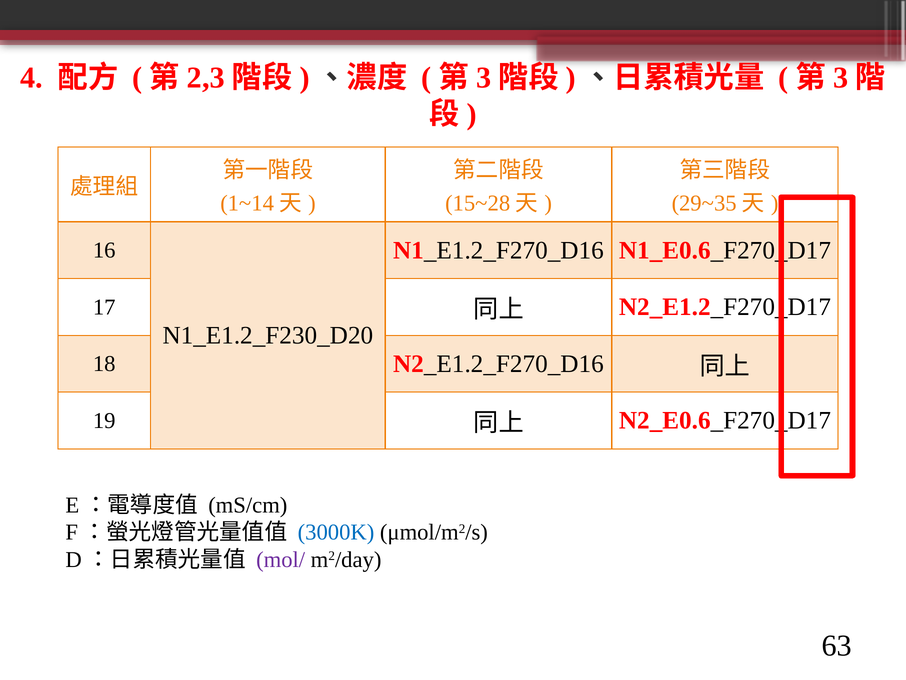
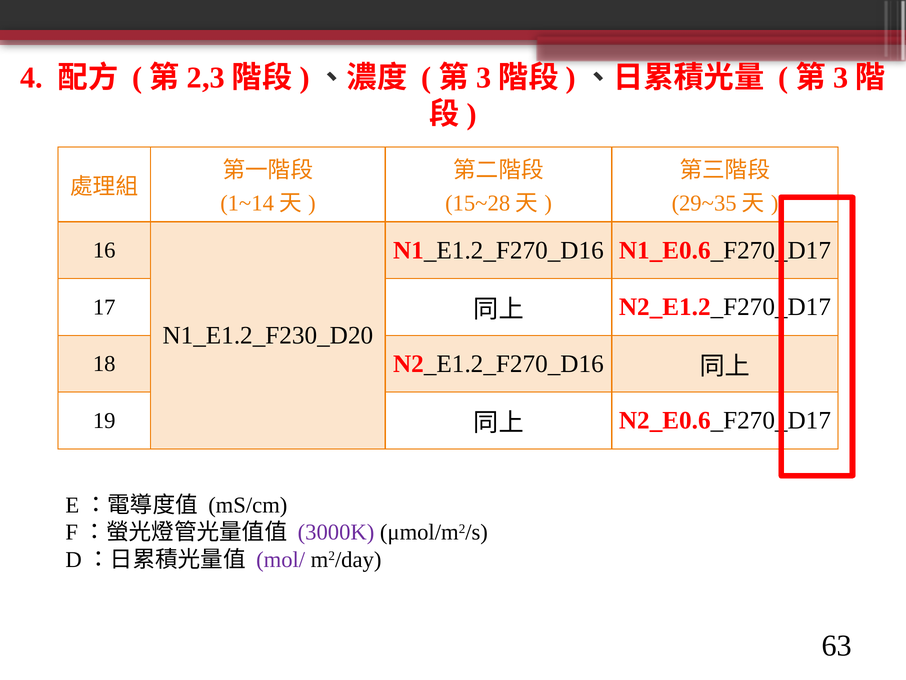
3000K colour: blue -> purple (336, 532)
